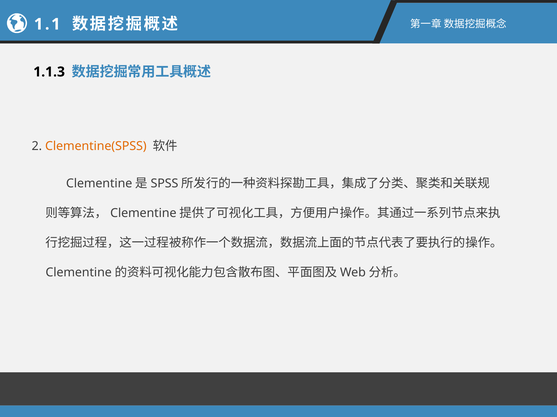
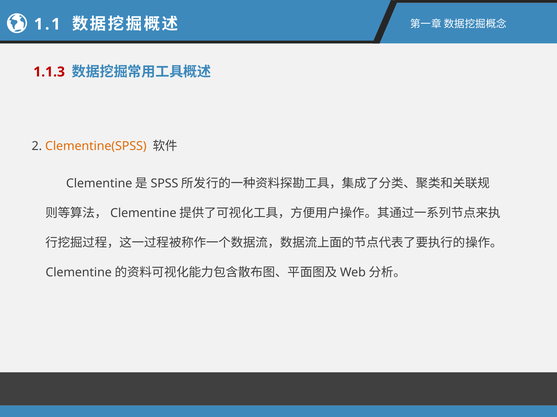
1.1.3 colour: black -> red (49, 72)
